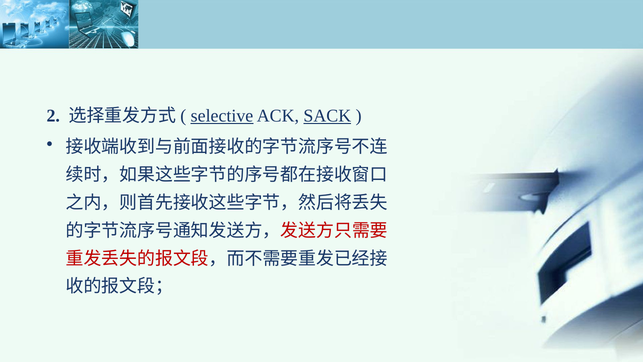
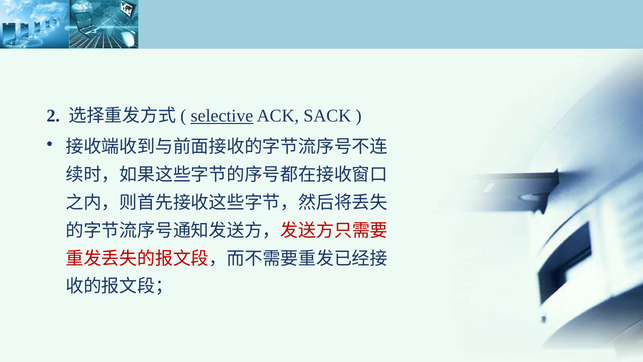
SACK underline: present -> none (327, 116)
